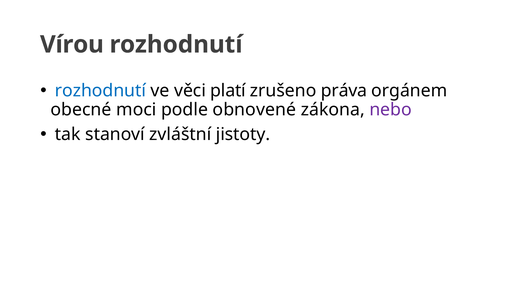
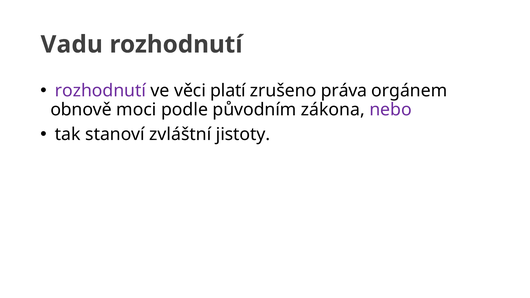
Vírou: Vírou -> Vadu (72, 45)
rozhodnutí colour: blue -> purple (100, 91)
obecné: obecné -> obnově (81, 110)
obnovené: obnovené -> původním (254, 110)
